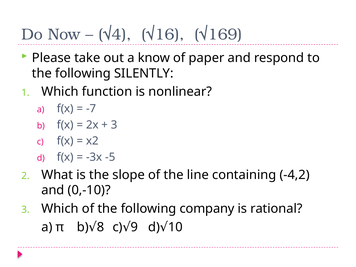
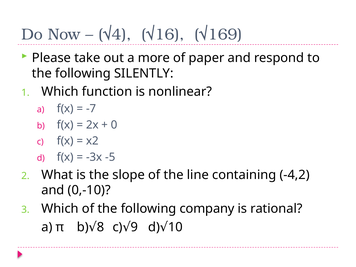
know: know -> more (154, 58)
3: 3 -> 0 (114, 125)
